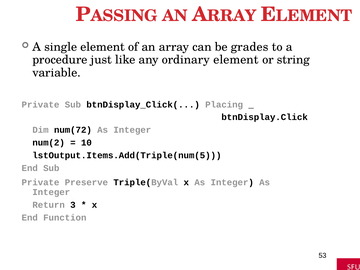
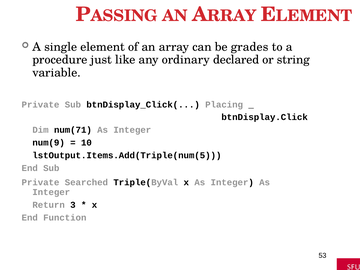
ordinary element: element -> declared (236, 60)
num(72: num(72 -> num(71 (73, 130)
num(2: num(2 -> num(9 (49, 143)
Preserve: Preserve -> Searched (86, 182)
